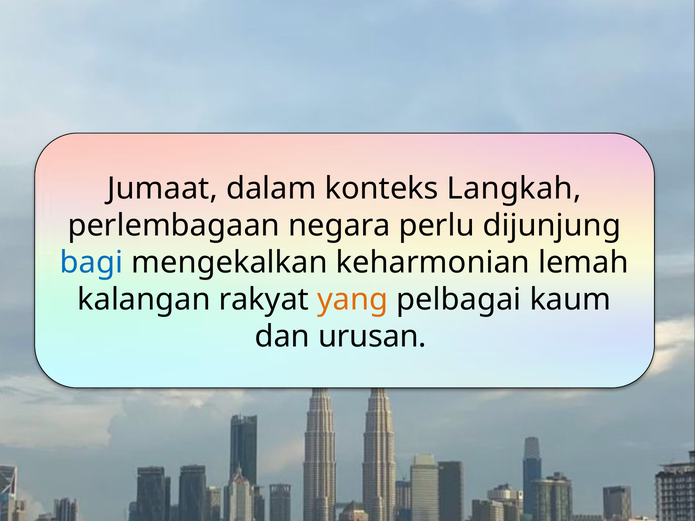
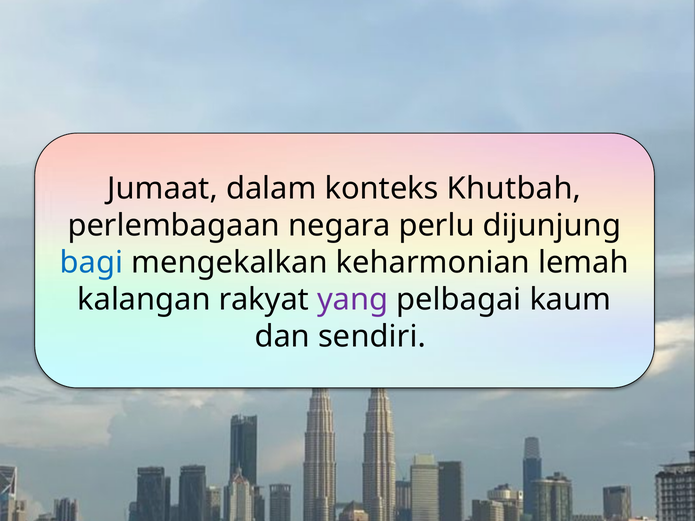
Langkah: Langkah -> Khutbah (514, 189)
yang colour: orange -> purple (353, 300)
urusan: urusan -> sendiri (372, 337)
